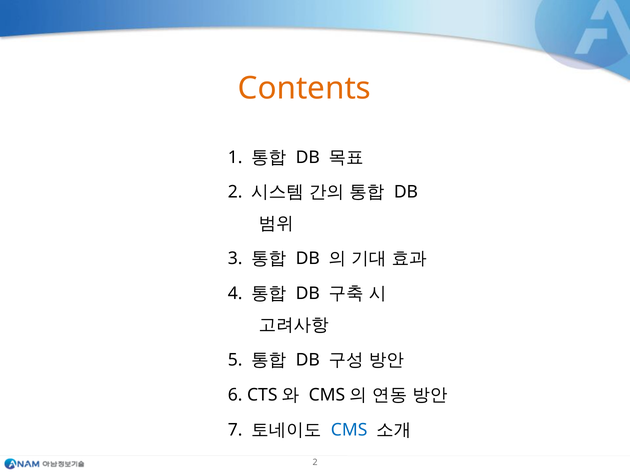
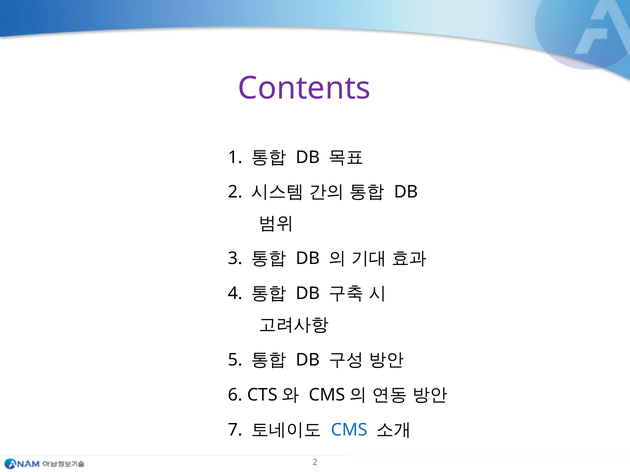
Contents colour: orange -> purple (304, 88)
